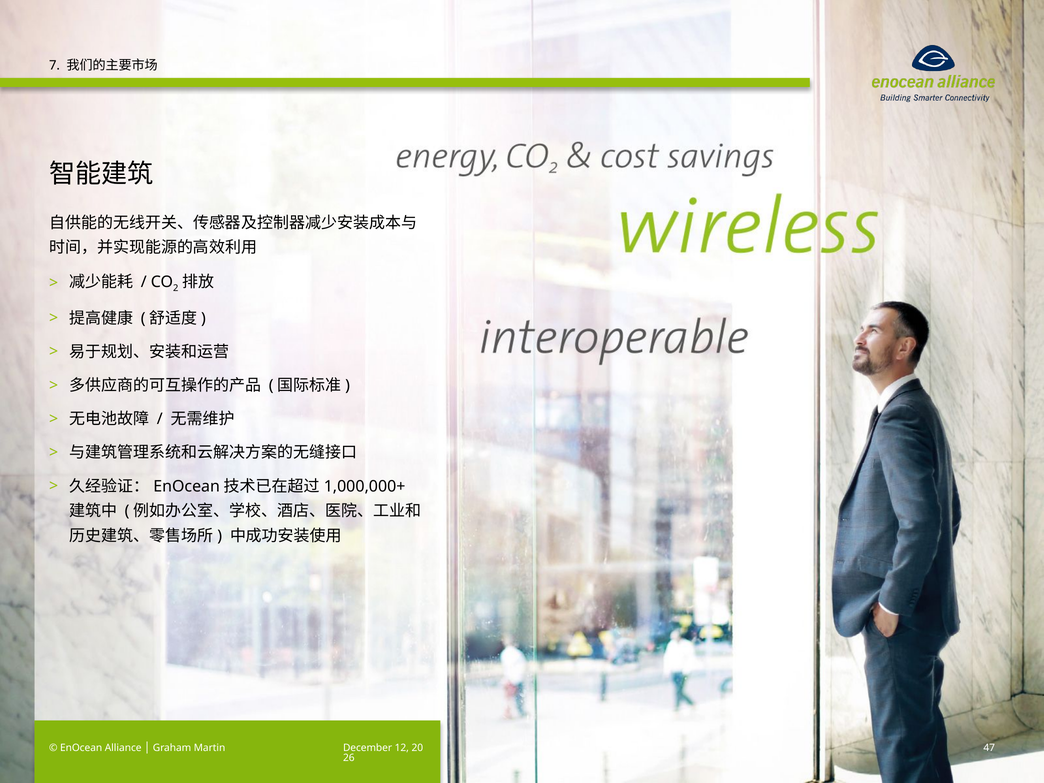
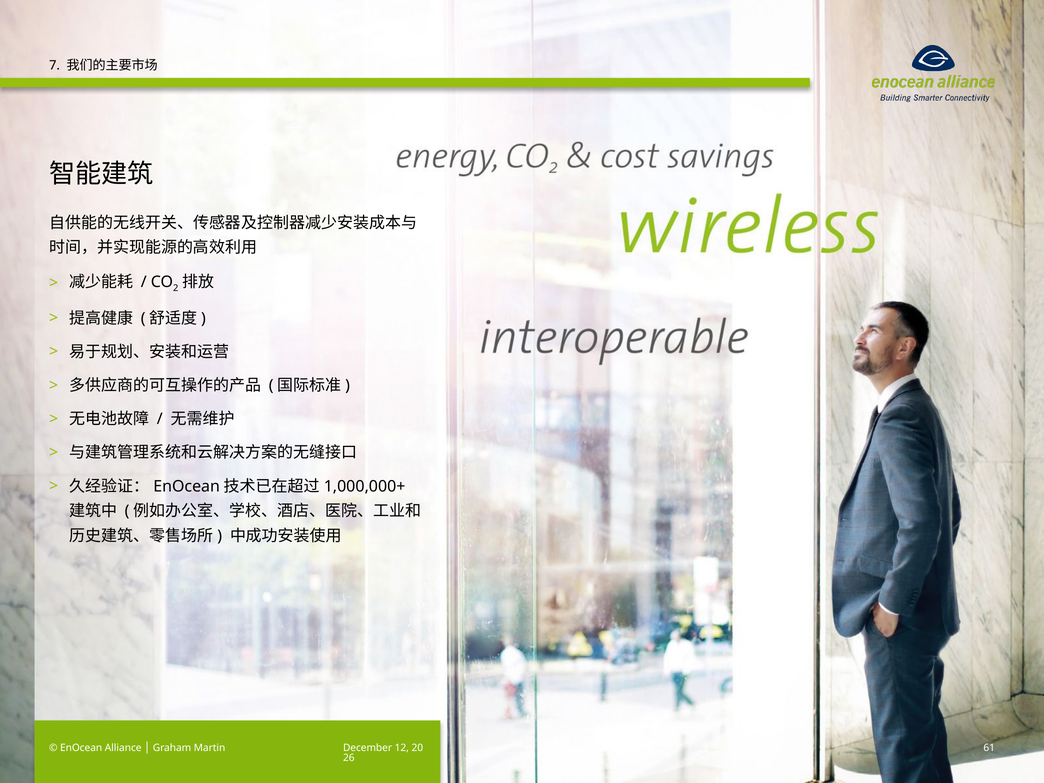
47: 47 -> 61 (989, 748)
